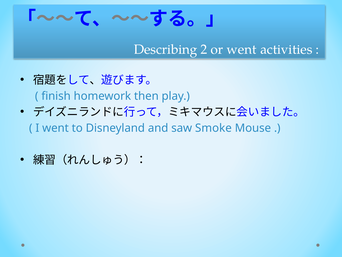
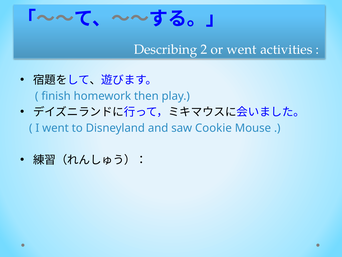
Smoke: Smoke -> Cookie (213, 128)
